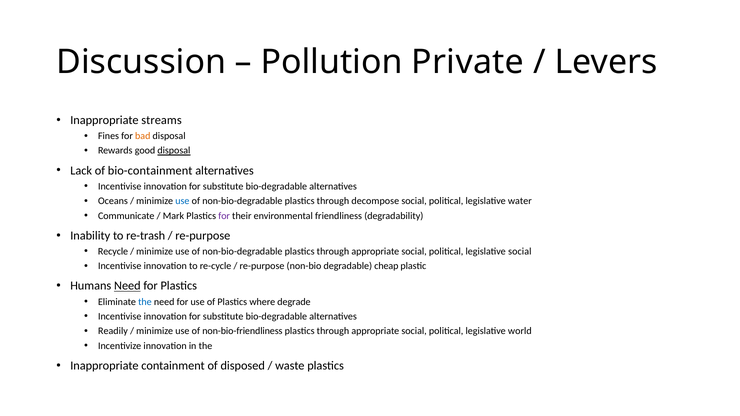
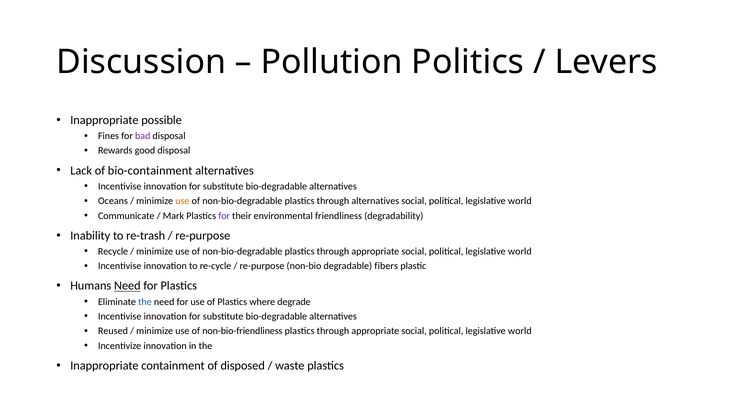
Private: Private -> Politics (468, 62)
streams: streams -> possible (162, 120)
bad colour: orange -> purple (143, 136)
disposal underline: present -> none (174, 151)
use colour: blue -> orange (182, 201)
through decompose: decompose -> alternatives (375, 201)
water: water -> world (520, 201)
social: social -> world (520, 252)
cheap: cheap -> fibers (386, 266)
Readily: Readily -> Reused (113, 331)
